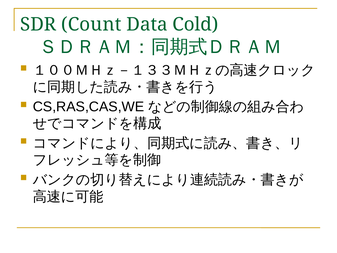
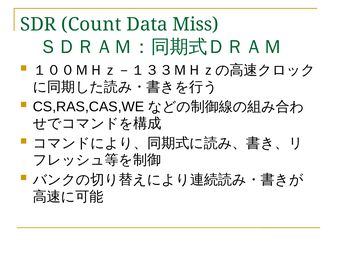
Cold: Cold -> Miss (196, 24)
